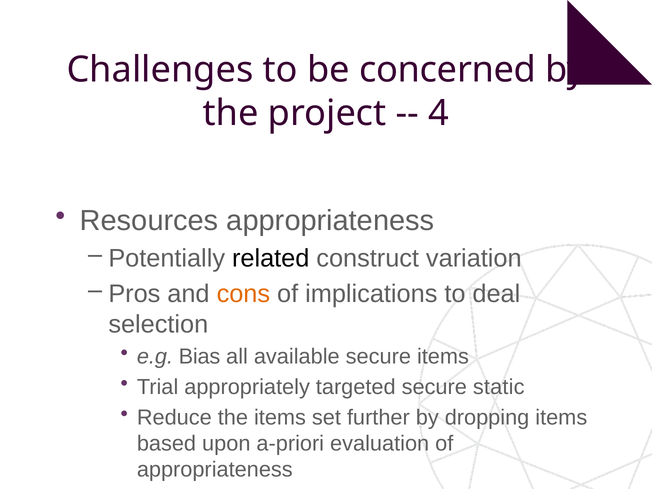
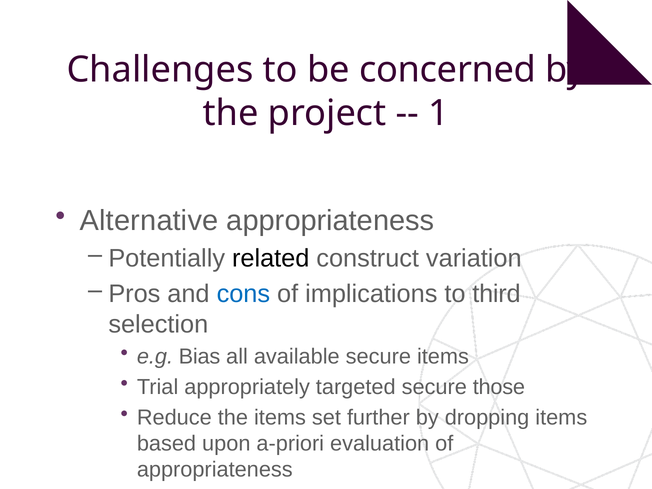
4: 4 -> 1 (439, 113)
Resources: Resources -> Alternative (149, 221)
cons colour: orange -> blue (243, 294)
deal: deal -> third (497, 294)
static: static -> those (499, 387)
